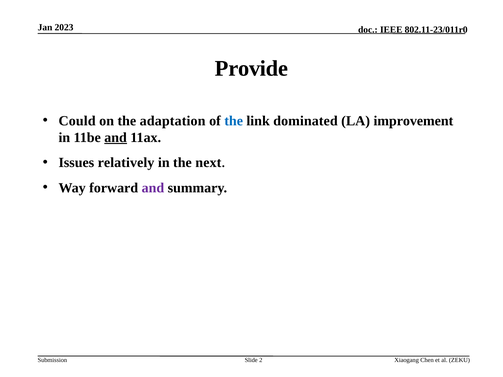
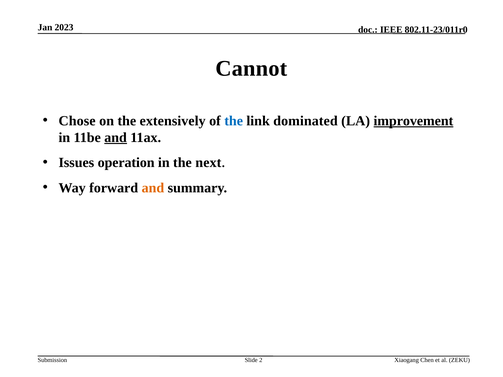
Provide: Provide -> Cannot (251, 69)
Could: Could -> Chose (77, 121)
adaptation: adaptation -> extensively (173, 121)
improvement underline: none -> present (413, 121)
relatively: relatively -> operation (126, 163)
and colour: purple -> orange (153, 188)
